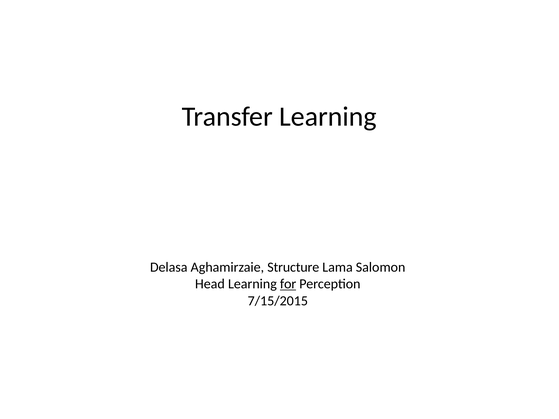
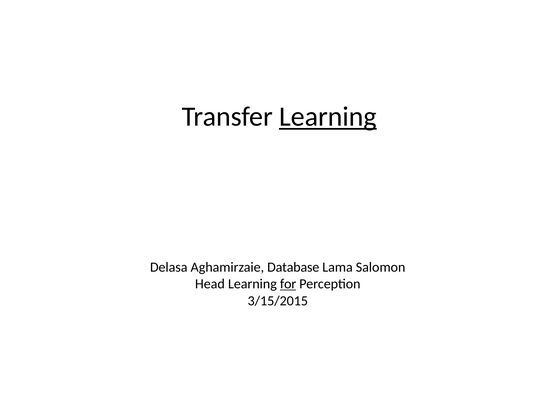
Learning underline: none -> present (328, 117)
Structure: Structure -> Database (293, 267)
7/15/2015: 7/15/2015 -> 3/15/2015 (278, 301)
